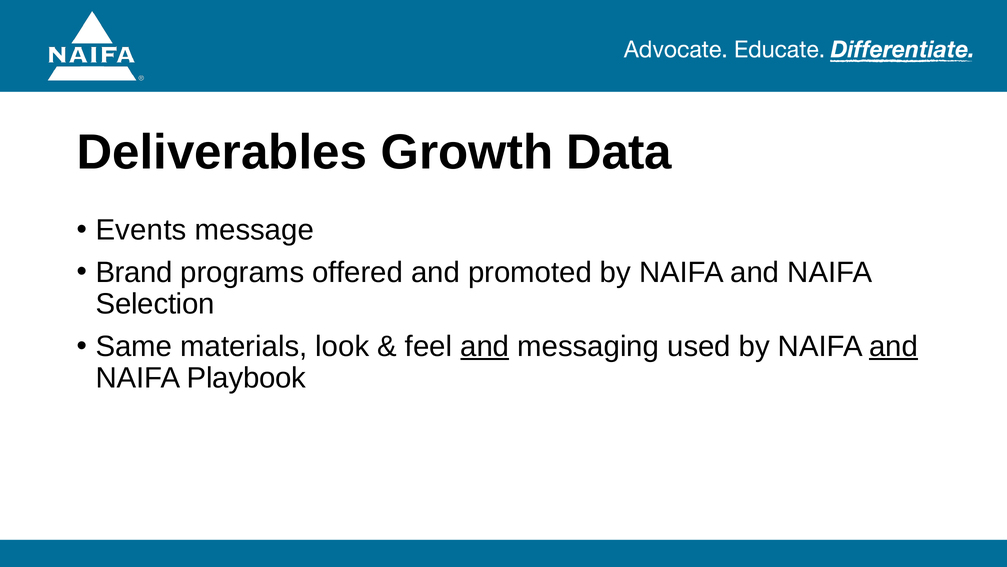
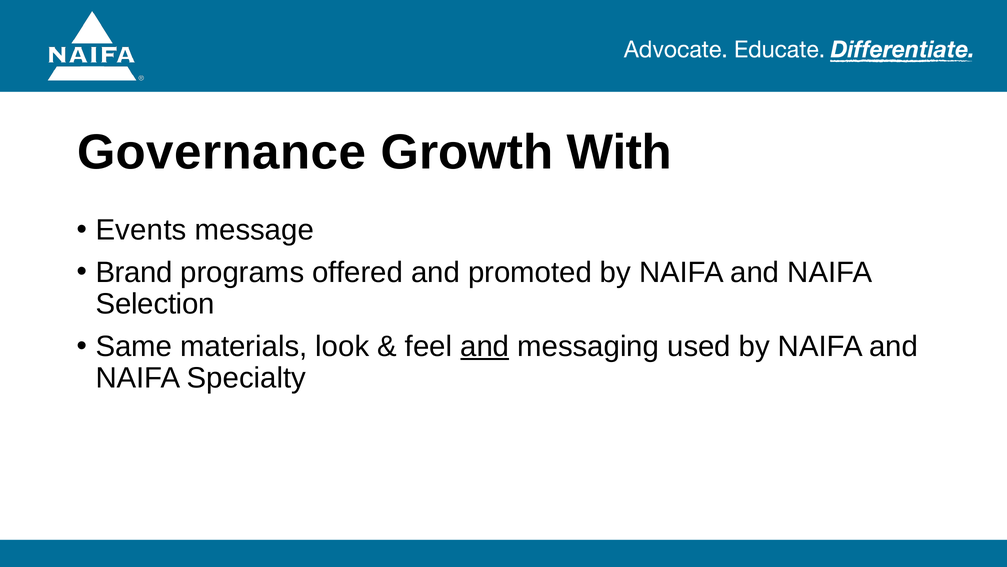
Deliverables: Deliverables -> Governance (222, 152)
Data: Data -> With (619, 152)
and underline: present -> none (894, 346)
Playbook: Playbook -> Specialty (246, 378)
